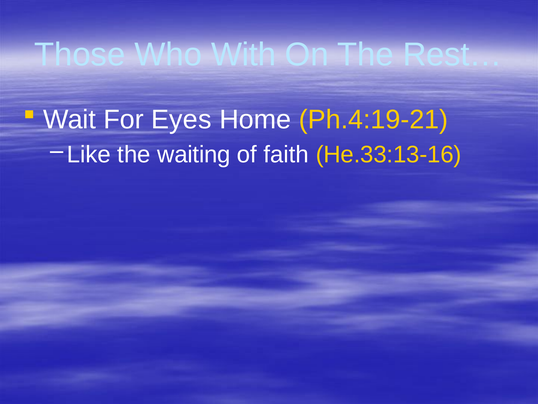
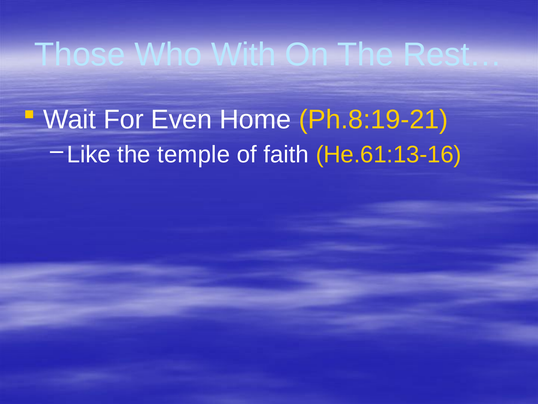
Eyes: Eyes -> Even (181, 119)
Ph.4:19-21: Ph.4:19-21 -> Ph.8:19-21 (374, 119)
waiting: waiting -> temple (194, 154)
He.33:13-16: He.33:13-16 -> He.61:13-16 (389, 154)
